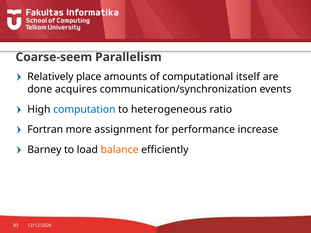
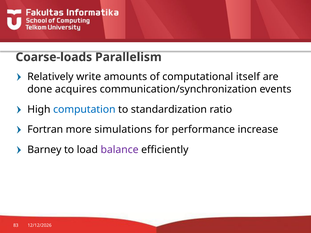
Coarse-seem: Coarse-seem -> Coarse-loads (54, 57)
place: place -> write (89, 77)
heterogeneous: heterogeneous -> standardization (169, 110)
assignment: assignment -> simulations (123, 130)
balance colour: orange -> purple (120, 150)
